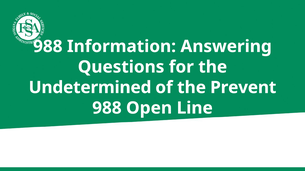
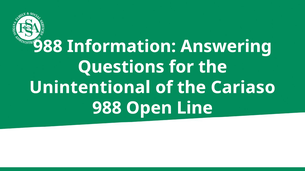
Undetermined: Undetermined -> Unintentional (90, 88)
Prevent: Prevent -> Cariaso (243, 88)
